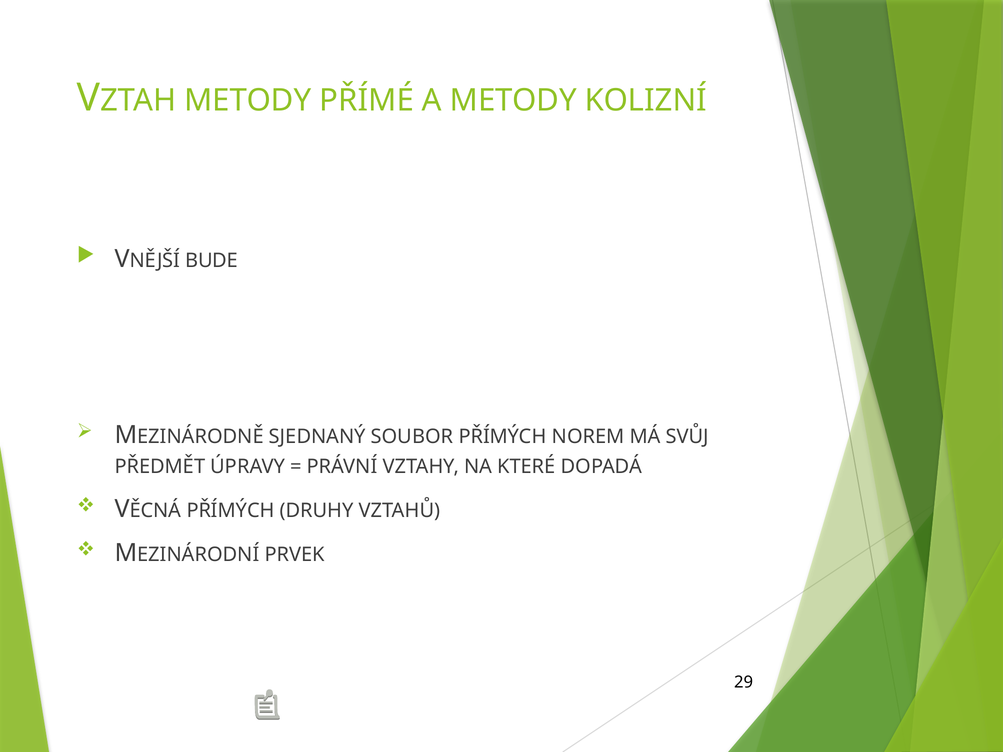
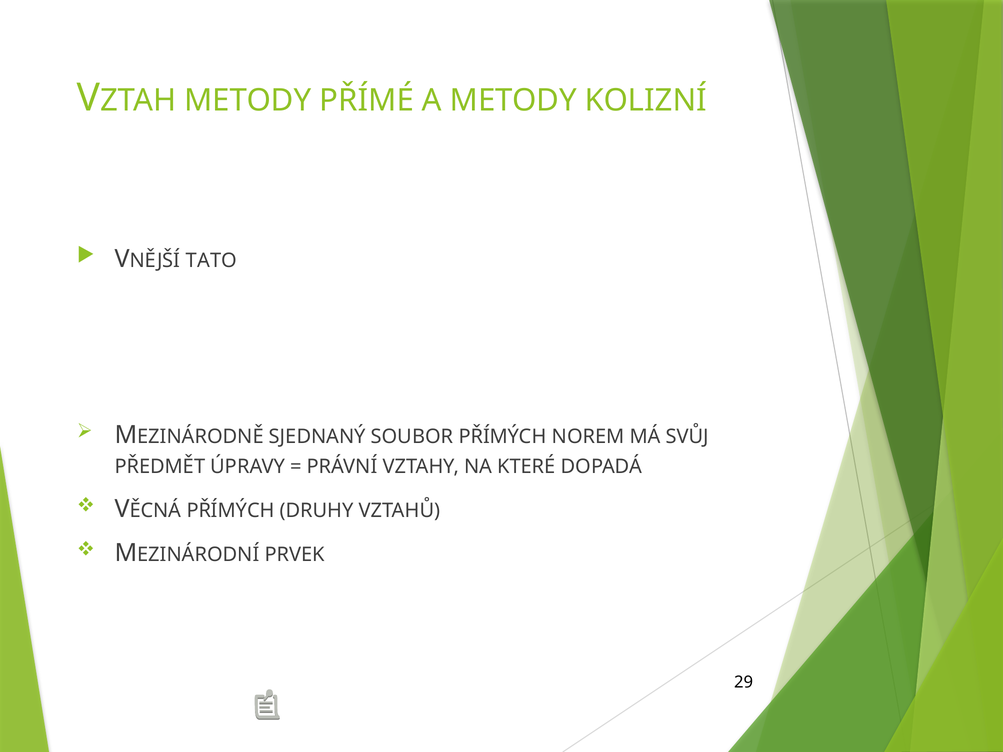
BUDE: BUDE -> TATO (211, 260)
